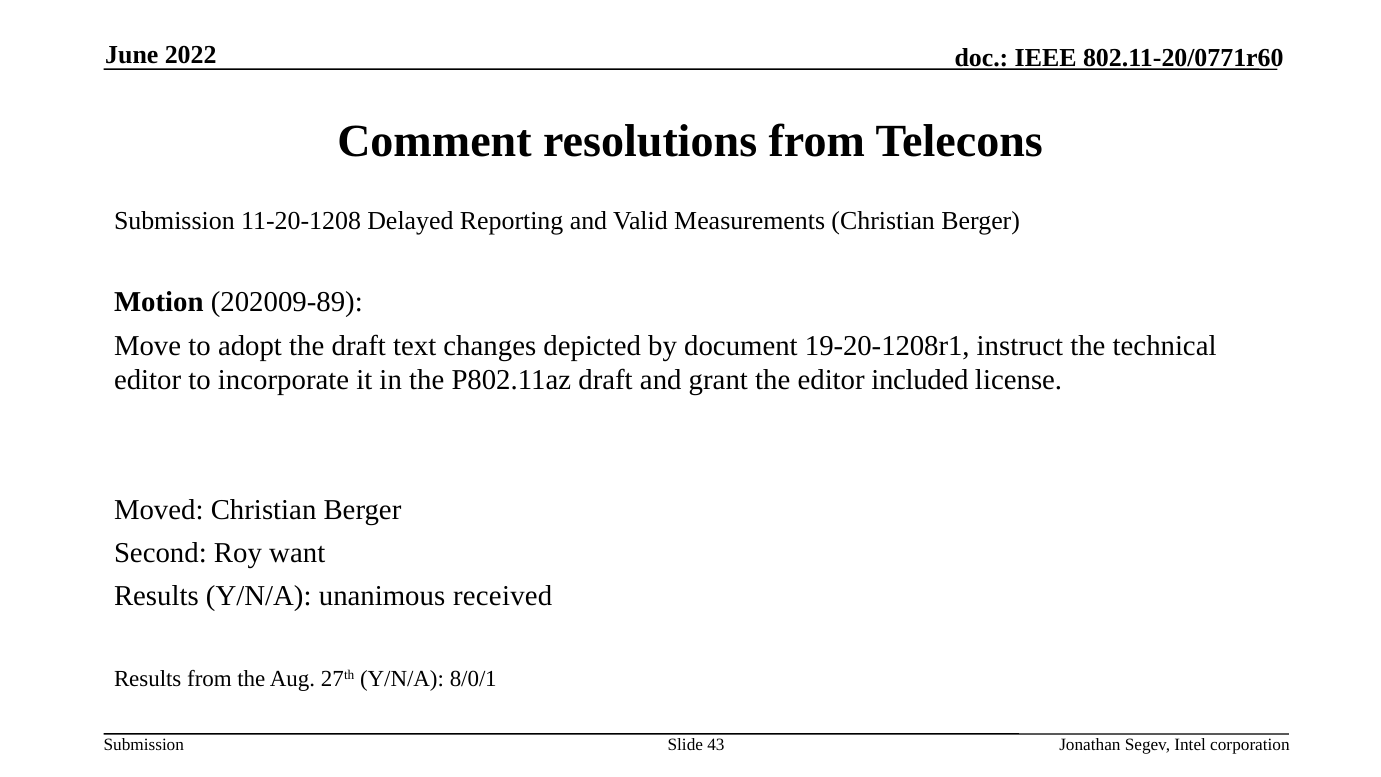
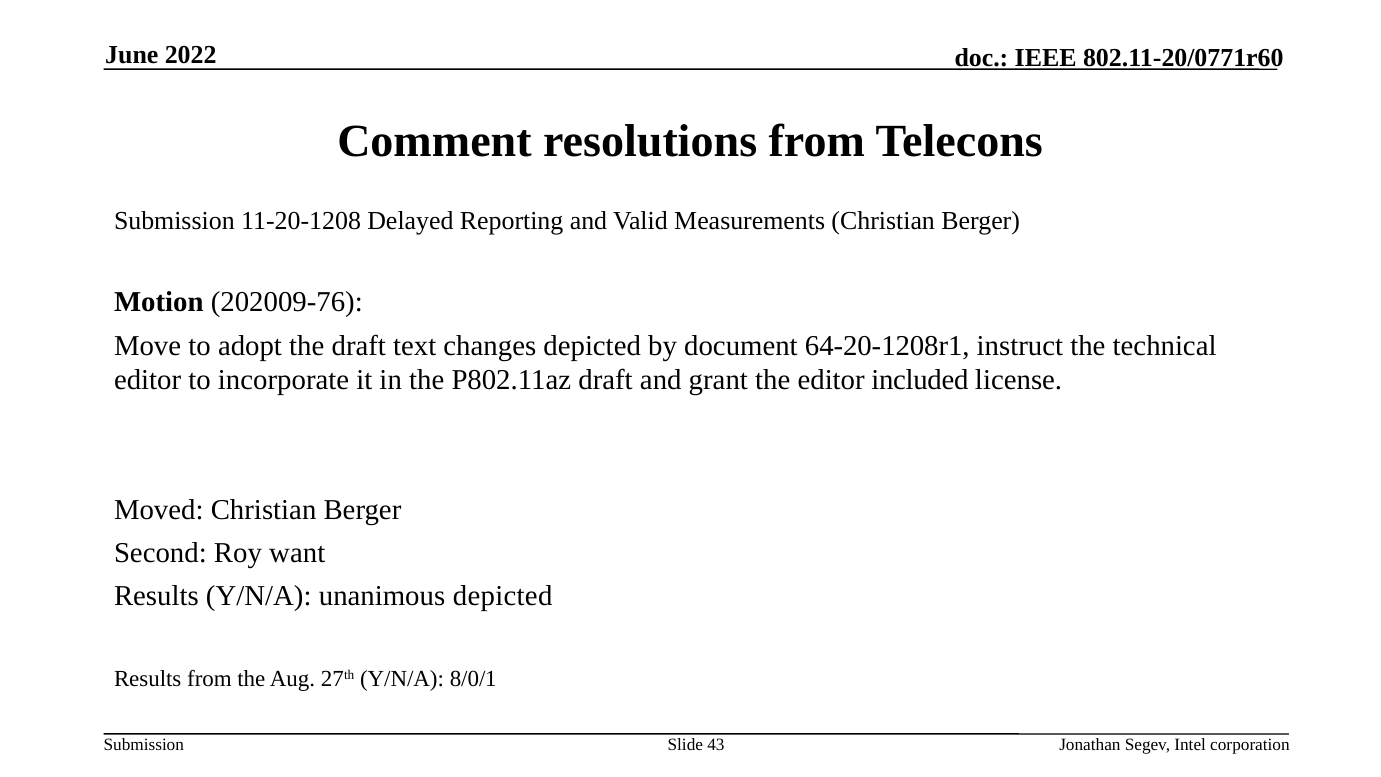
202009-89: 202009-89 -> 202009-76 (287, 302)
19-20-1208r1: 19-20-1208r1 -> 64-20-1208r1 (887, 345)
unanimous received: received -> depicted (503, 596)
